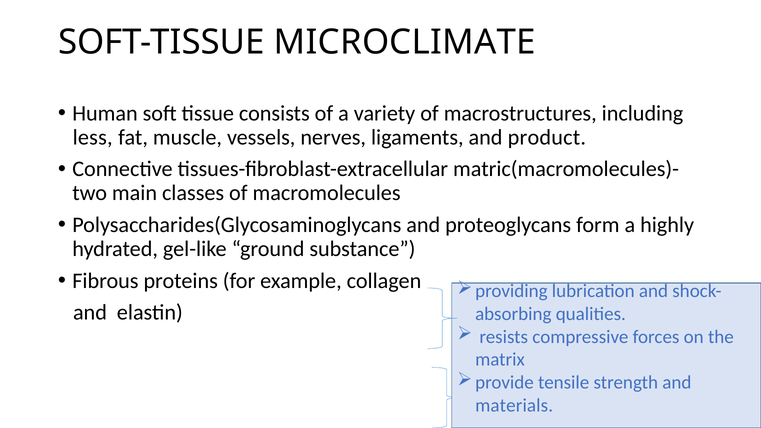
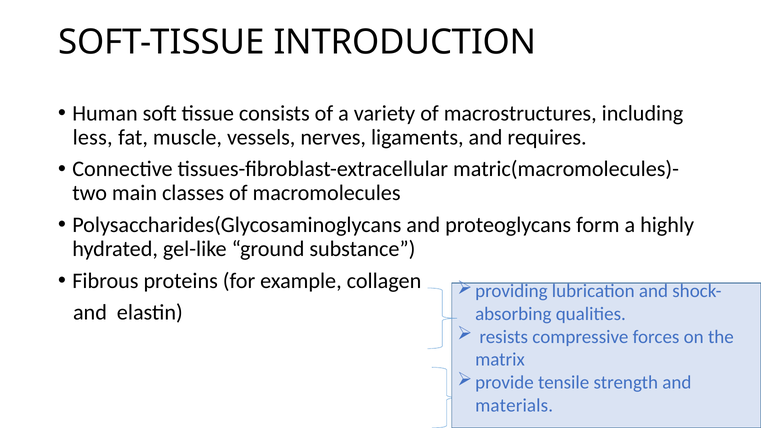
MICROCLIMATE: MICROCLIMATE -> INTRODUCTION (405, 42)
product: product -> requires (547, 137)
